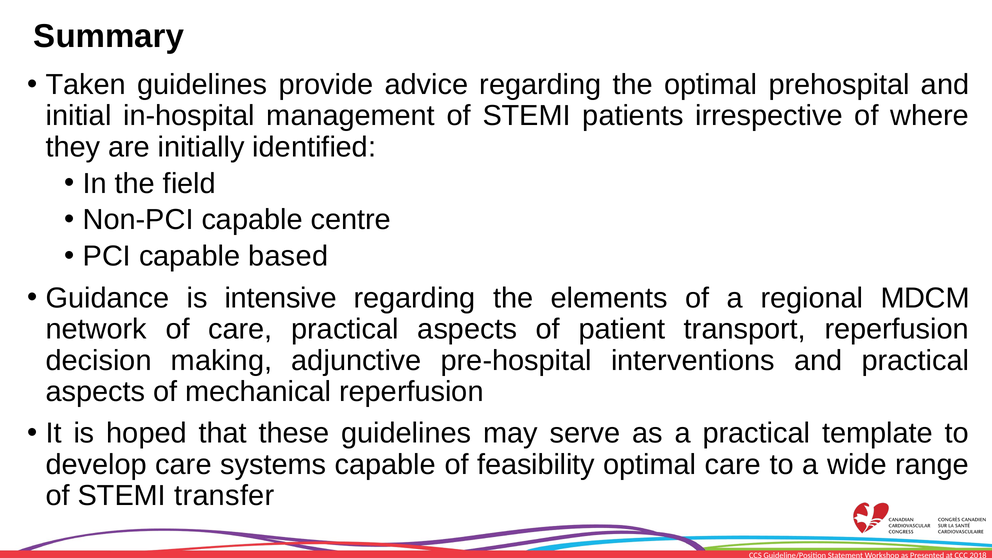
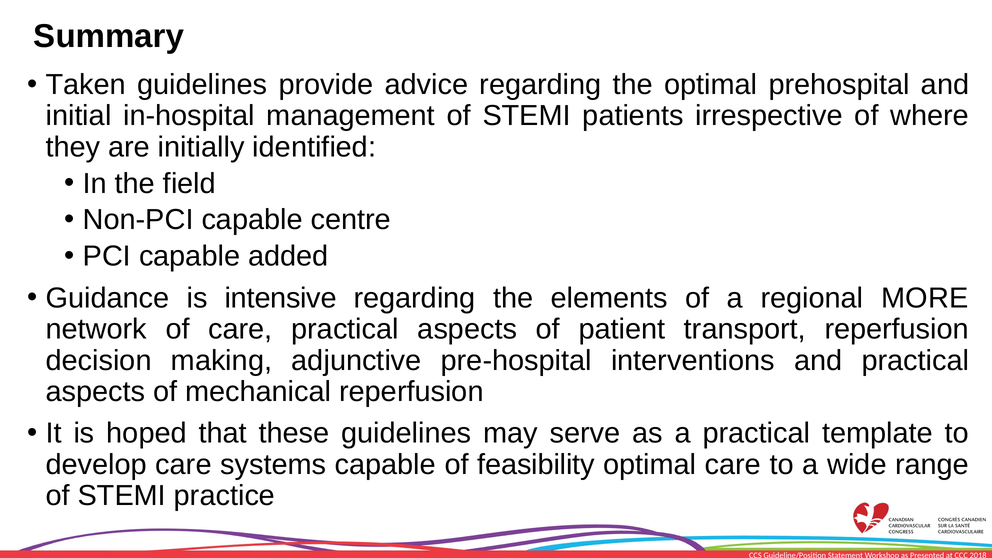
based: based -> added (288, 256)
MDCM: MDCM -> MORE (925, 298)
transfer: transfer -> practice (224, 496)
